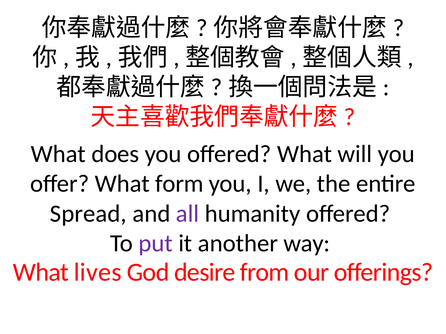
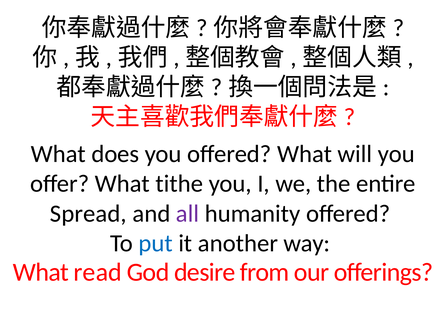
form: form -> tithe (179, 184)
put colour: purple -> blue (156, 244)
lives: lives -> read (98, 273)
